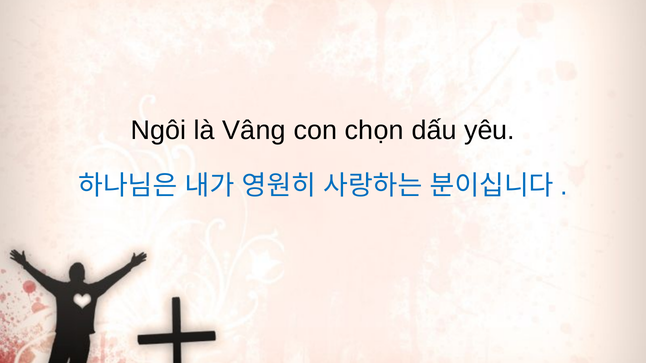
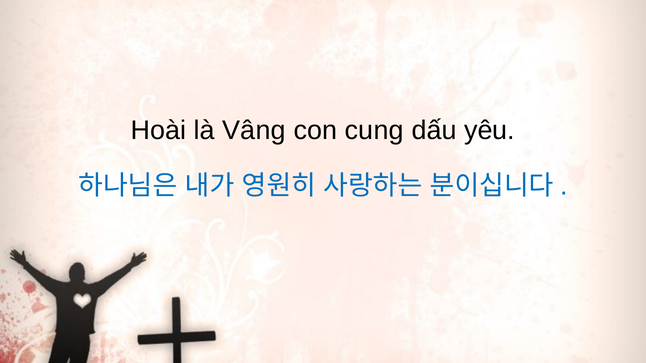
Ngôi: Ngôi -> Hoài (159, 131)
chọn: chọn -> cung (374, 131)
